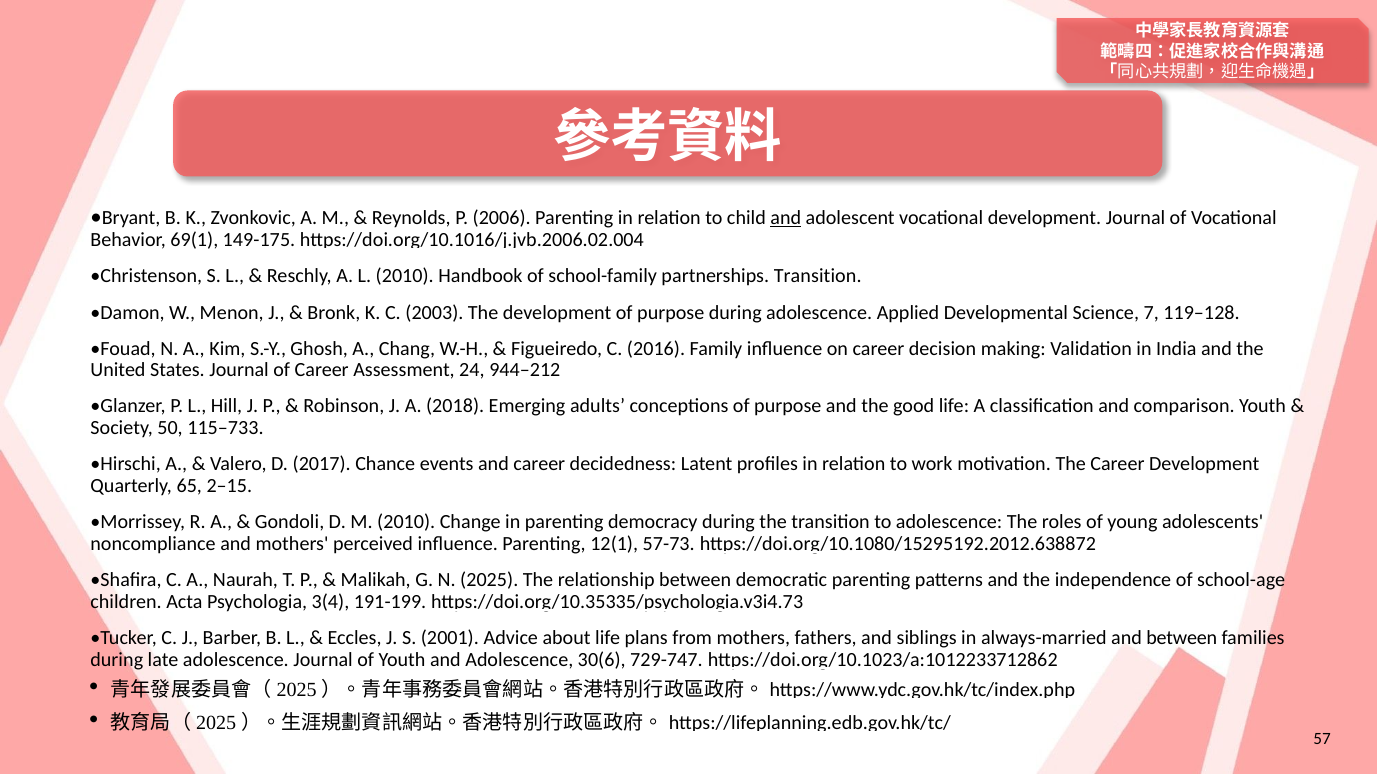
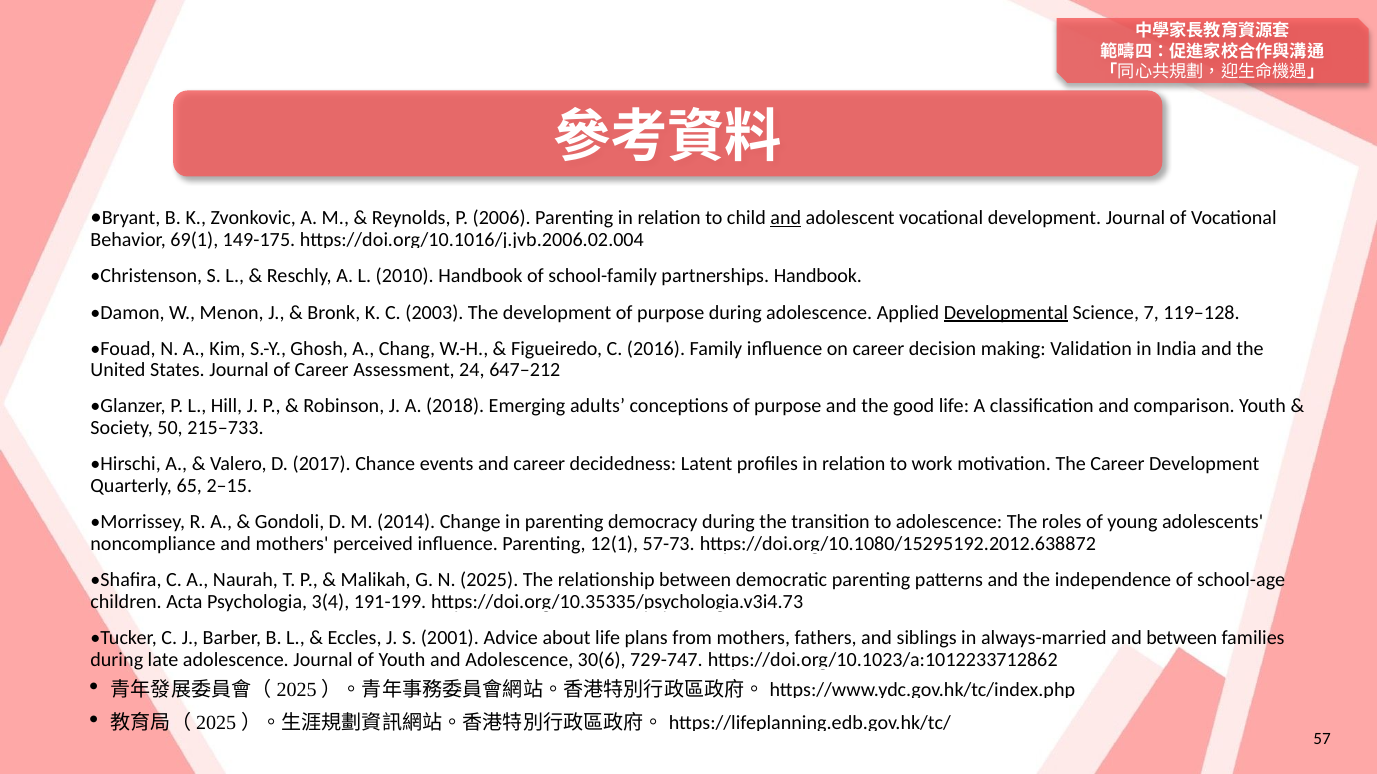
partnerships Transition: Transition -> Handbook (818, 277)
Developmental underline: none -> present (1006, 313)
944–212: 944–212 -> 647–212 (525, 370)
115–733: 115–733 -> 215–733 (225, 428)
M 2010: 2010 -> 2014 (406, 522)
